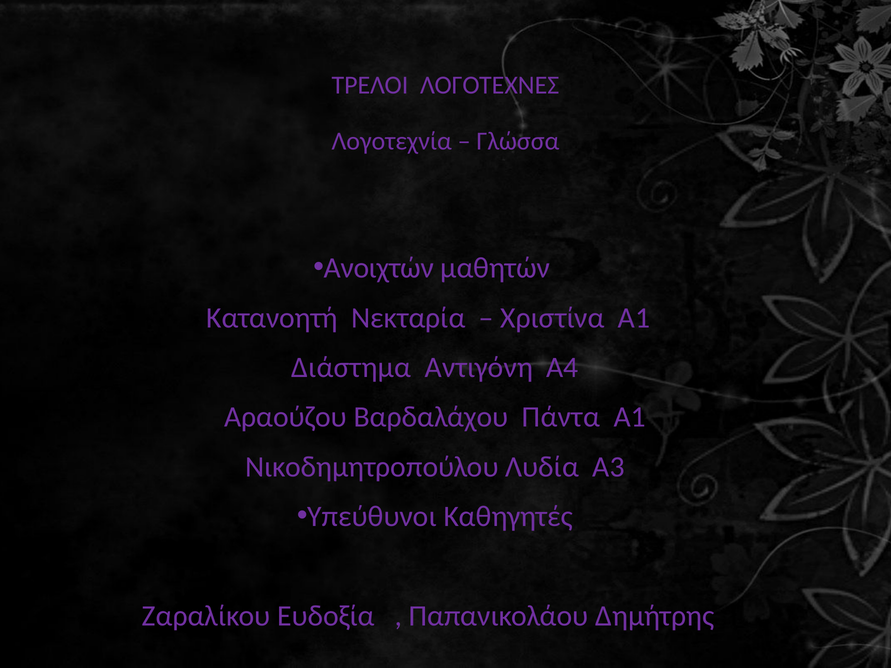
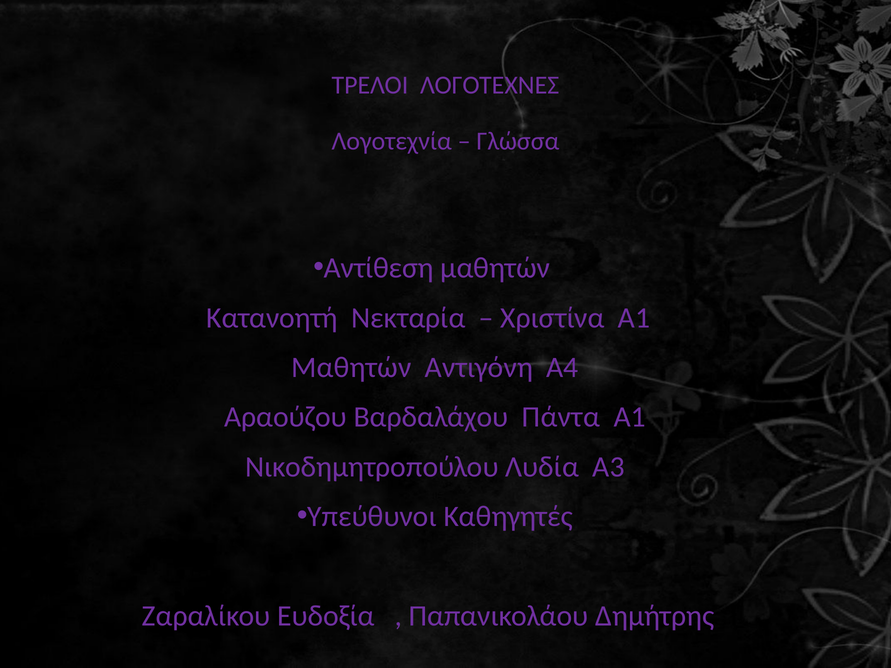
Ανοιχτών: Ανοιχτών -> Αντίθεση (379, 268)
Διάστημα: Διάστημα -> Μαθητών (351, 368)
